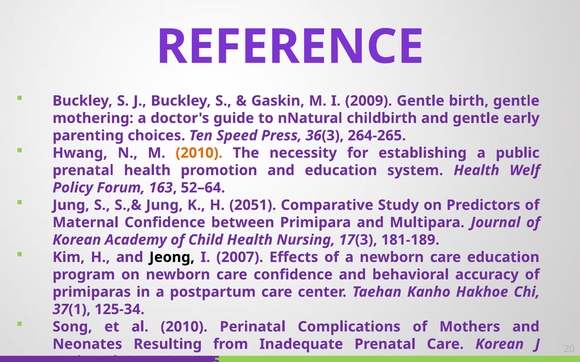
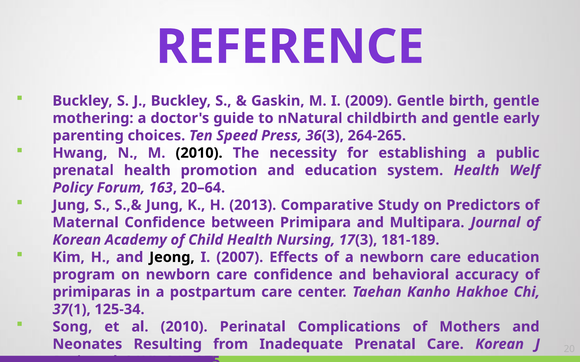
2010 colour: orange -> black (199, 153)
52–64: 52–64 -> 20–64 (203, 188)
2051: 2051 -> 2013 (253, 205)
